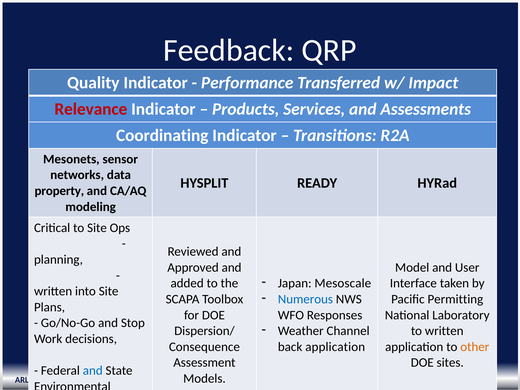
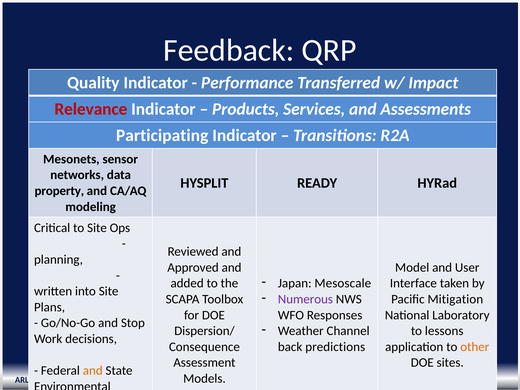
Coordinating: Coordinating -> Participating (162, 135)
Numerous colour: blue -> purple (305, 299)
Permitting: Permitting -> Mitigation (455, 299)
to written: written -> lessons (444, 331)
back application: application -> predictions (335, 347)
and colour: blue -> orange (93, 371)
